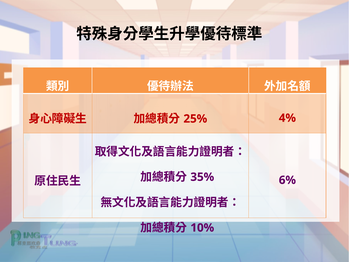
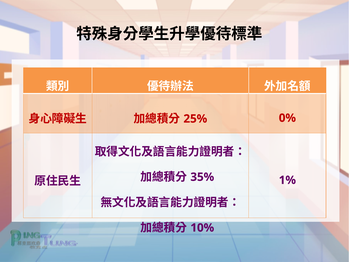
4%: 4% -> 0% (287, 118)
6%: 6% -> 1% (287, 180)
